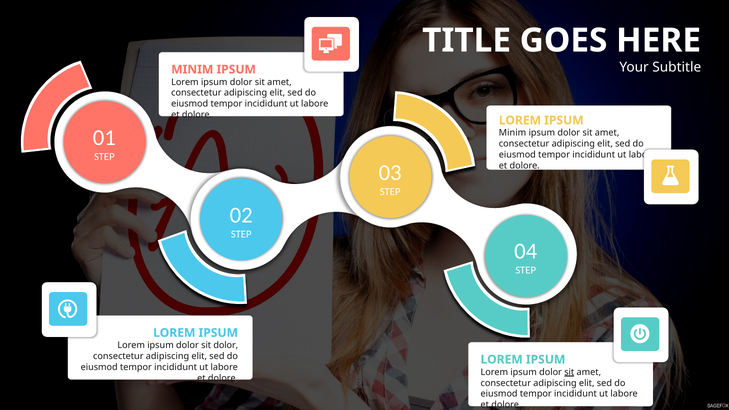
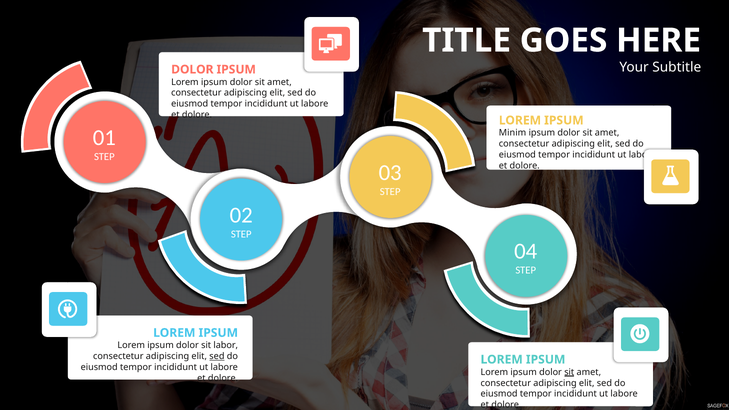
MINIM: MINIM -> DOLOR (192, 69)
sit dolor: dolor -> labor (226, 345)
sed underline: none -> present (217, 356)
